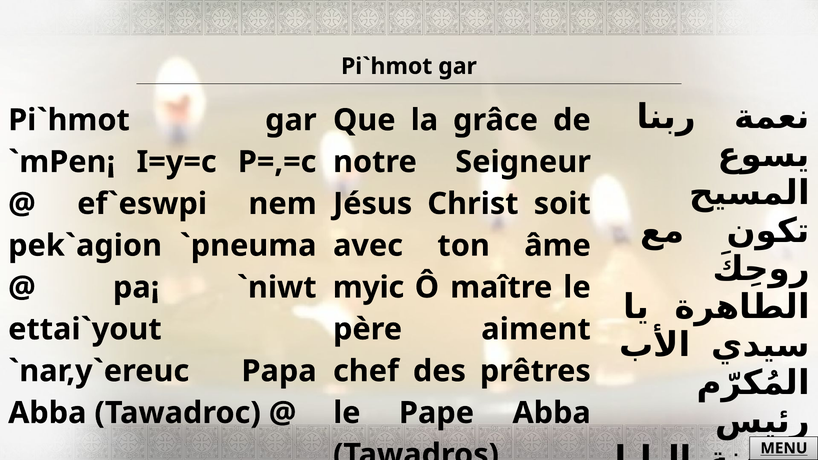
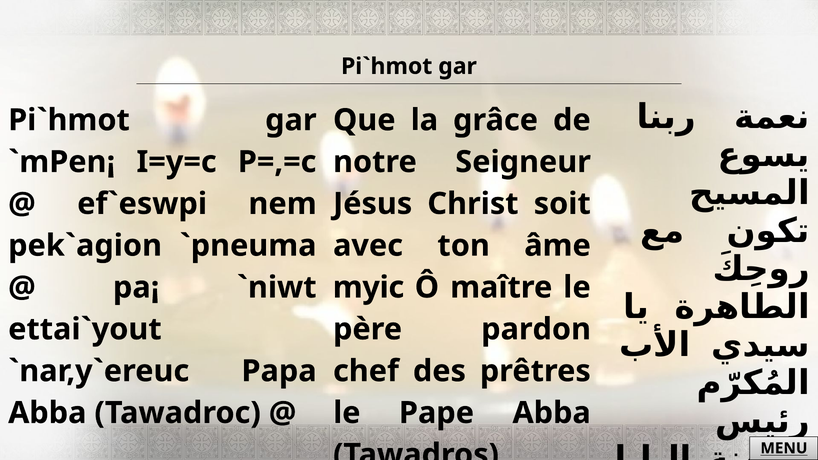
aiment: aiment -> pardon (536, 329)
